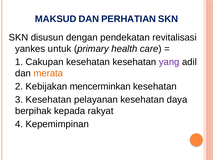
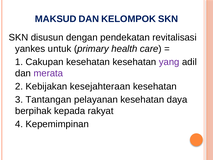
PERHATIAN: PERHATIAN -> KELOMPOK (129, 19)
merata colour: orange -> purple (48, 73)
mencerminkan: mencerminkan -> kesejahteraan (100, 86)
3 Kesehatan: Kesehatan -> Tantangan (49, 99)
